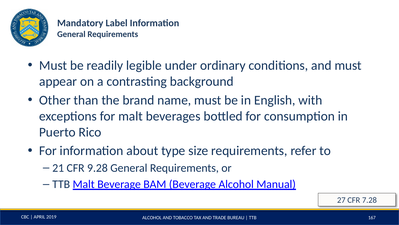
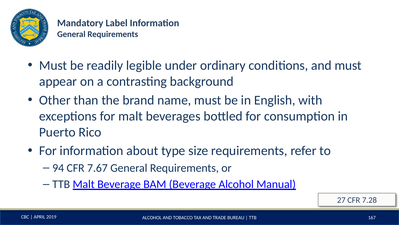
21: 21 -> 94 (58, 168)
9.28: 9.28 -> 7.67 (97, 168)
